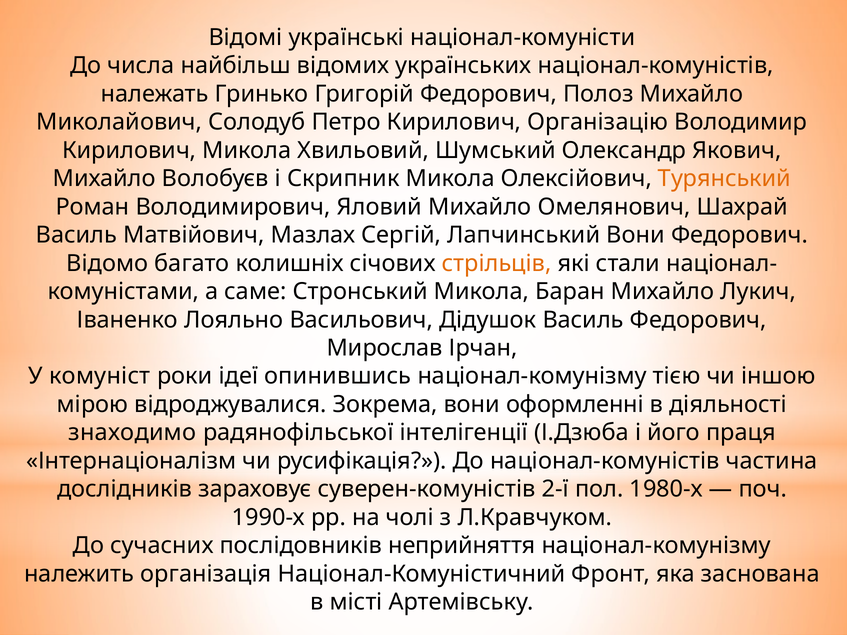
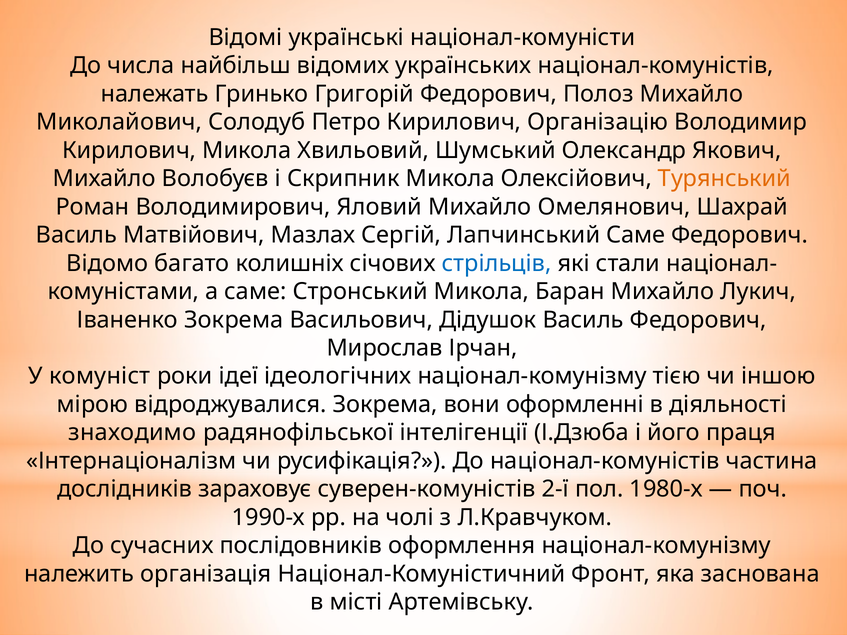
Лапчинський Вони: Вони -> Саме (636, 235)
стрільців colour: orange -> blue (497, 263)
Іваненко Лояльно: Лояльно -> Зокрема (234, 320)
опинившись: опинившись -> ідеологічних (338, 376)
неприйняття: неприйняття -> оформлення (462, 546)
